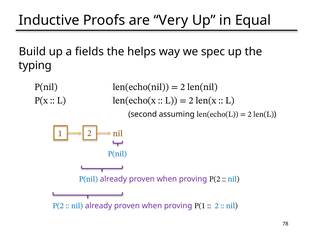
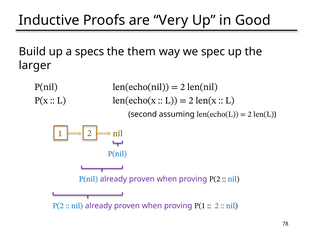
Equal: Equal -> Good (253, 20)
fields: fields -> specs (89, 52)
helps: helps -> them (142, 52)
typing: typing -> larger (35, 65)
